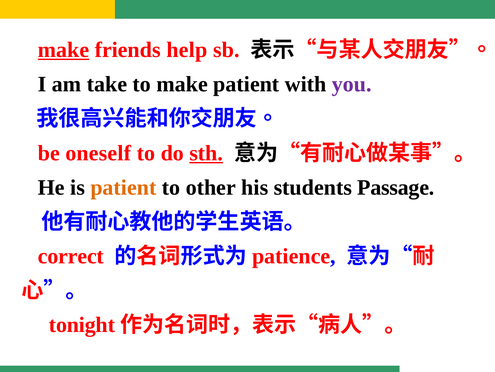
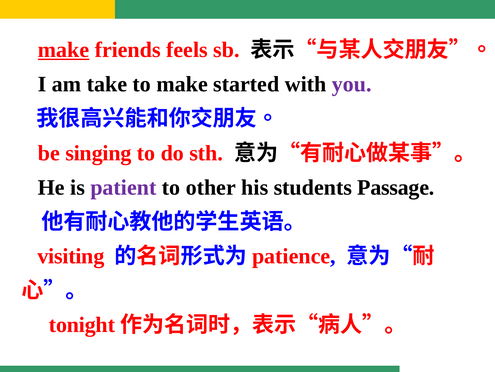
help: help -> feels (187, 50)
make patient: patient -> started (246, 84)
oneself: oneself -> singing (98, 153)
sth underline: present -> none (206, 153)
patient colour: orange -> purple (123, 187)
correct: correct -> visiting (71, 256)
